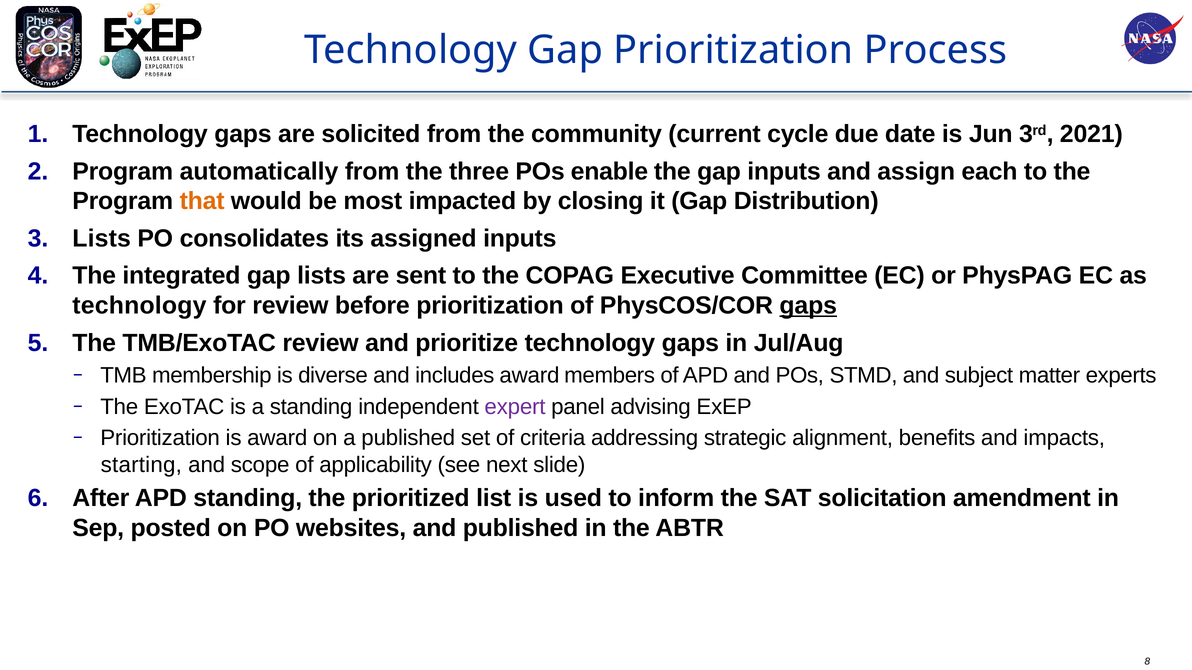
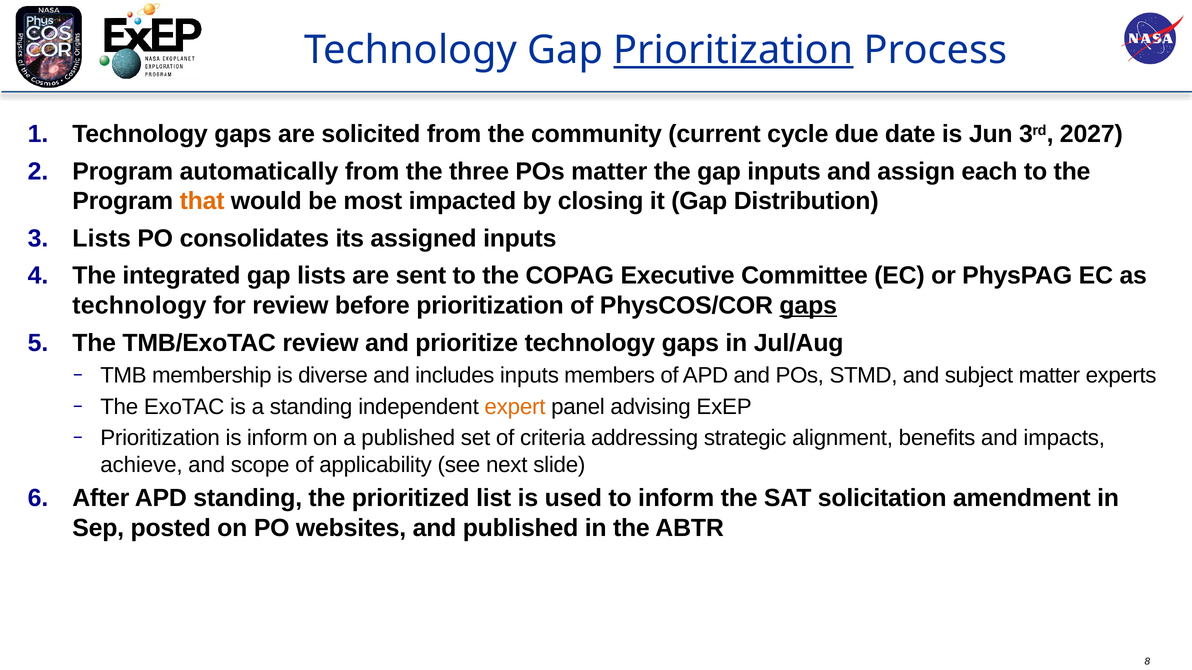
Prioritization underline: none -> present (733, 50)
2021: 2021 -> 2027 (1091, 134)
POs enable: enable -> matter (609, 172)
includes award: award -> inputs (529, 376)
expert colour: purple -> orange (515, 407)
is award: award -> inform (277, 438)
starting: starting -> achieve (141, 465)
